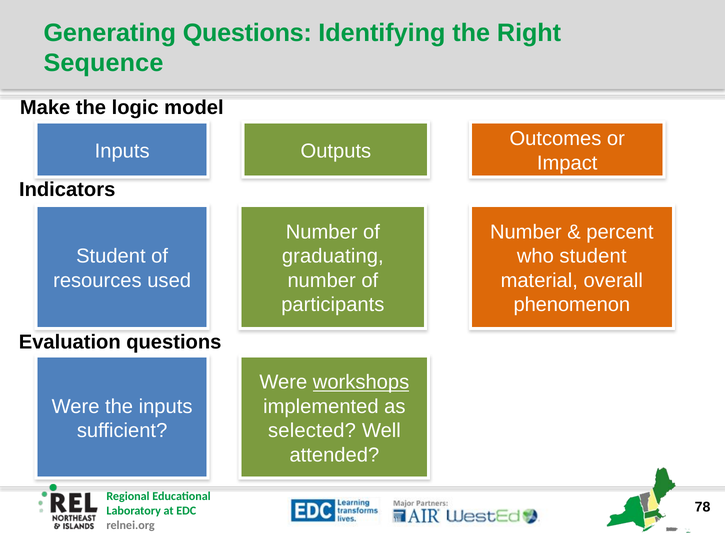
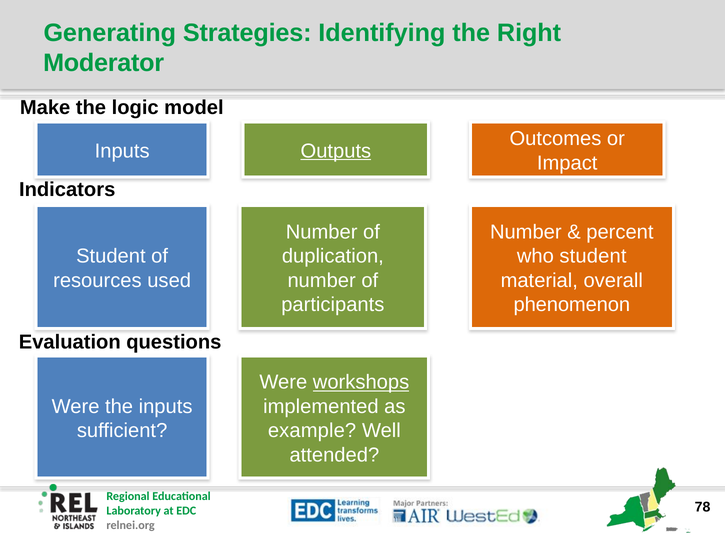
Generating Questions: Questions -> Strategies (247, 33)
Sequence: Sequence -> Moderator (104, 63)
Outputs underline: none -> present (336, 151)
graduating: graduating -> duplication (333, 256)
selected: selected -> example (312, 430)
